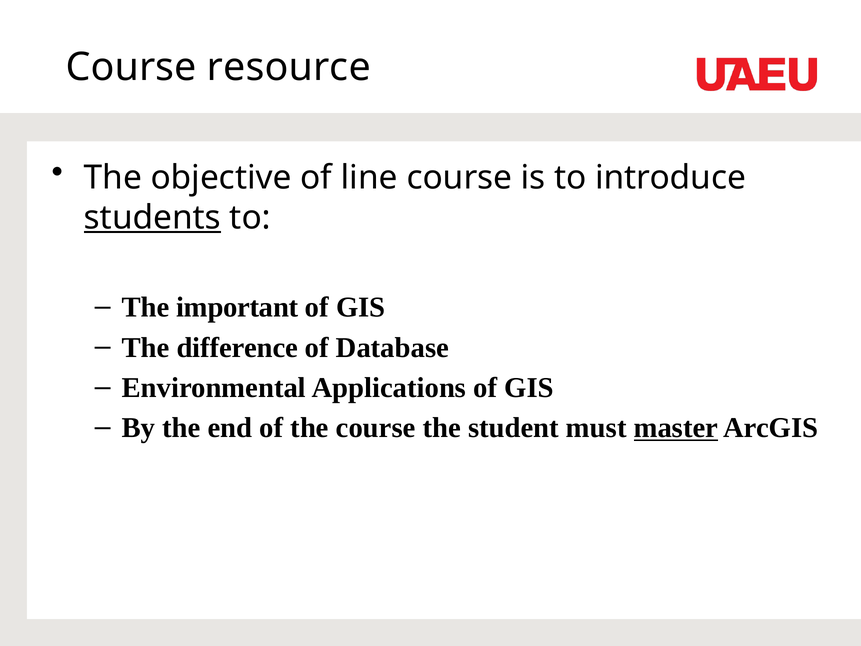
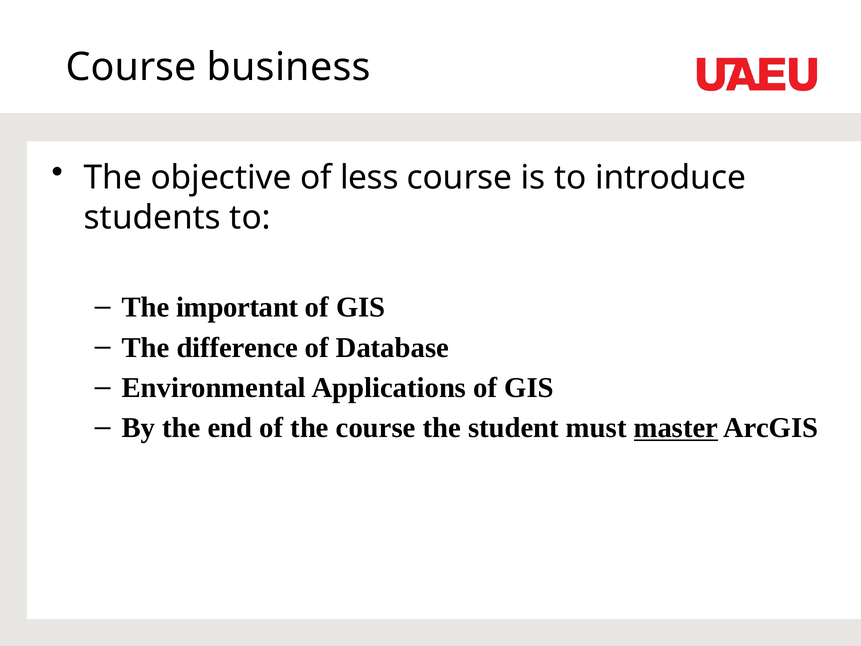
resource: resource -> business (289, 67)
line: line -> less (369, 177)
students underline: present -> none (152, 218)
